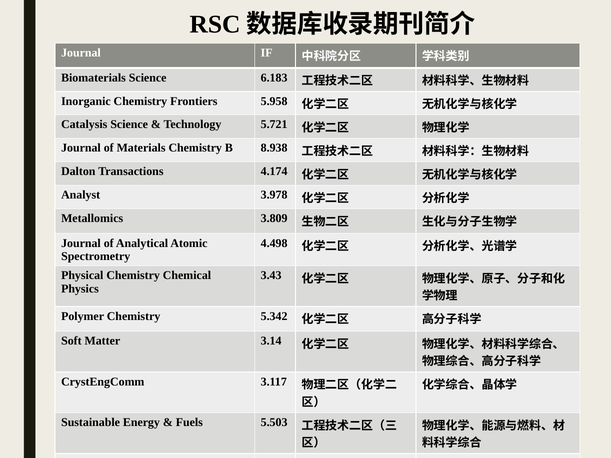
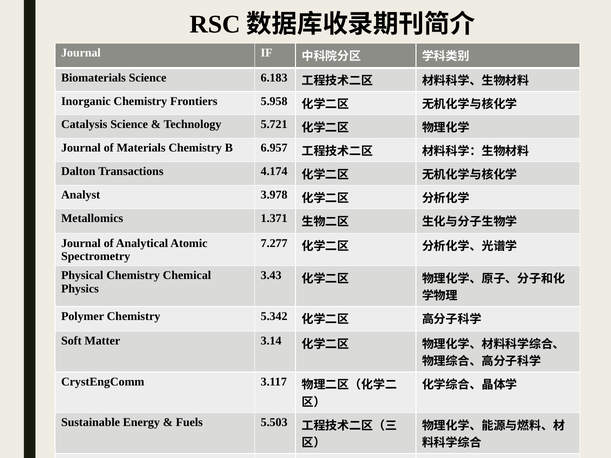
8.938: 8.938 -> 6.957 (274, 148)
3.809: 3.809 -> 1.371 (274, 218)
4.498: 4.498 -> 7.277 (274, 243)
